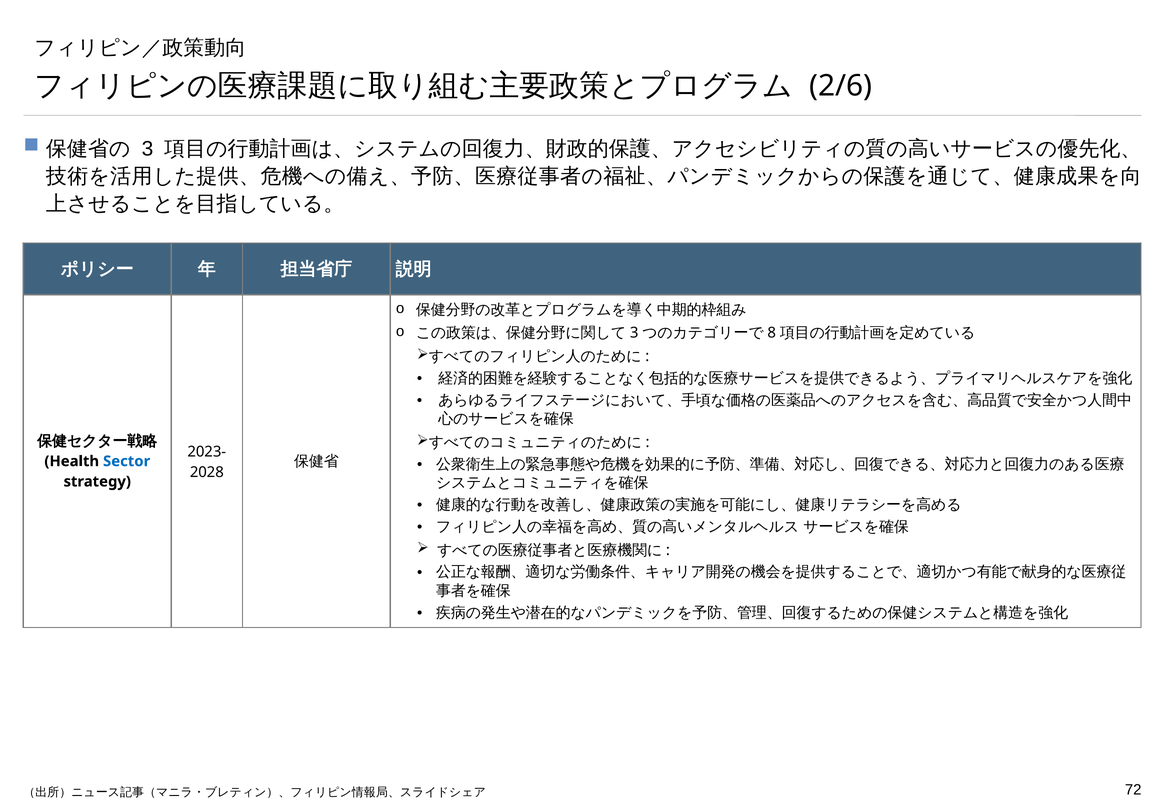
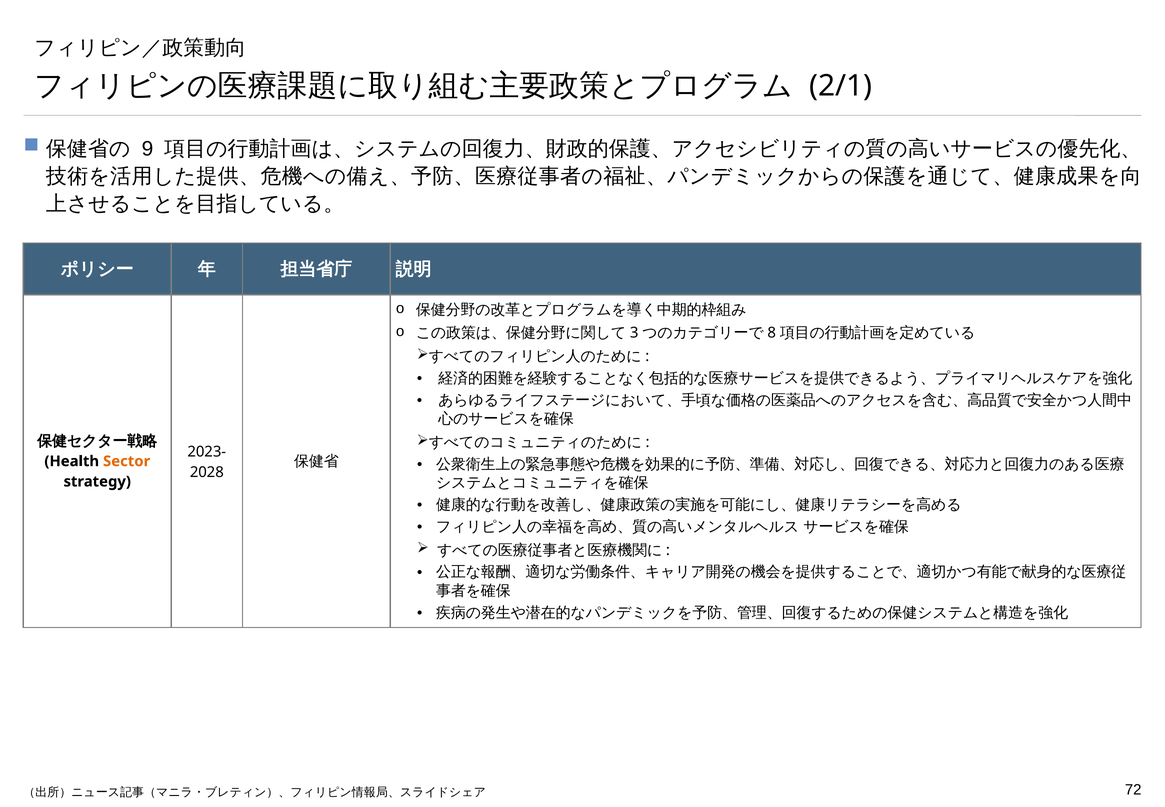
2/6: 2/6 -> 2/1 (841, 86)
3: 3 -> 9 (148, 149)
Sector colour: blue -> orange (127, 461)
